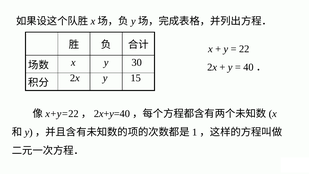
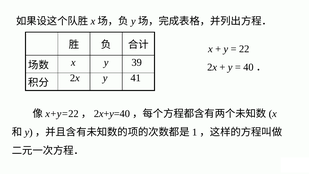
30: 30 -> 39 (137, 62)
15: 15 -> 41 (136, 78)
